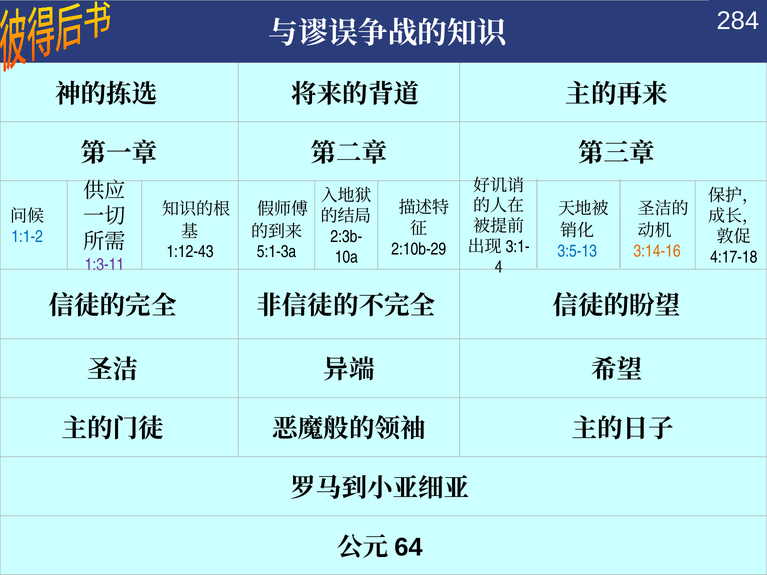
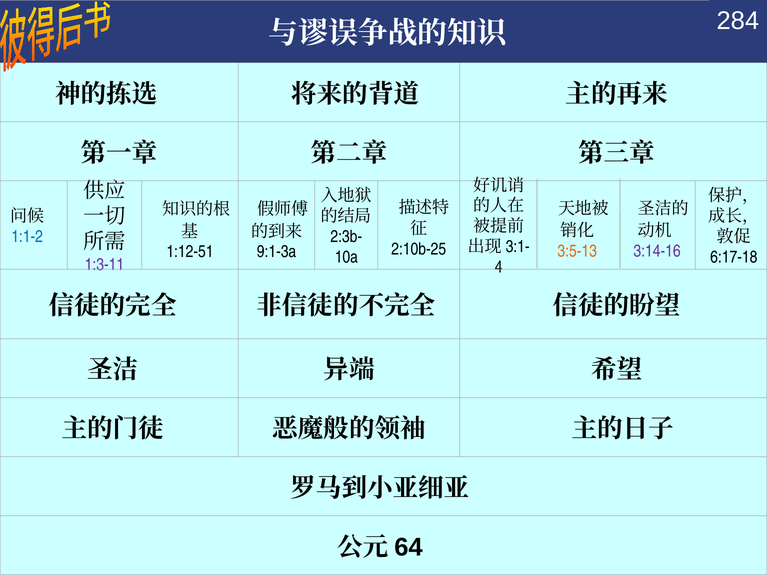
2:10b-29: 2:10b-29 -> 2:10b-25 (419, 249)
3:5-13 colour: blue -> orange (577, 251)
3:14-16 colour: orange -> purple (657, 251)
1:12-43: 1:12-43 -> 1:12-51 (190, 252)
5:1-3a: 5:1-3a -> 9:1-3a (277, 252)
4:17-18: 4:17-18 -> 6:17-18 (734, 257)
